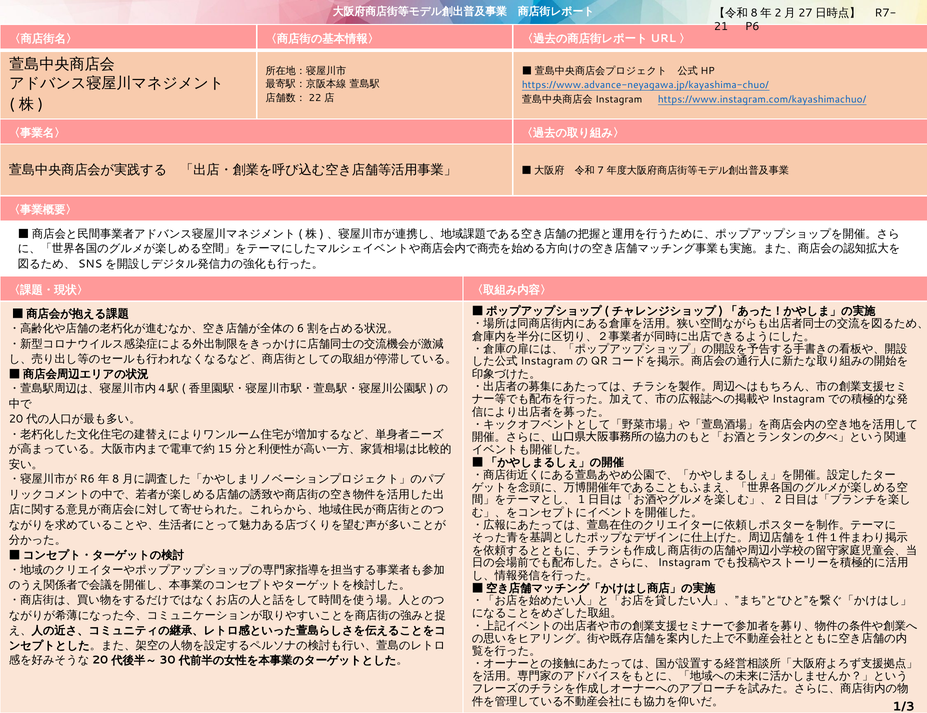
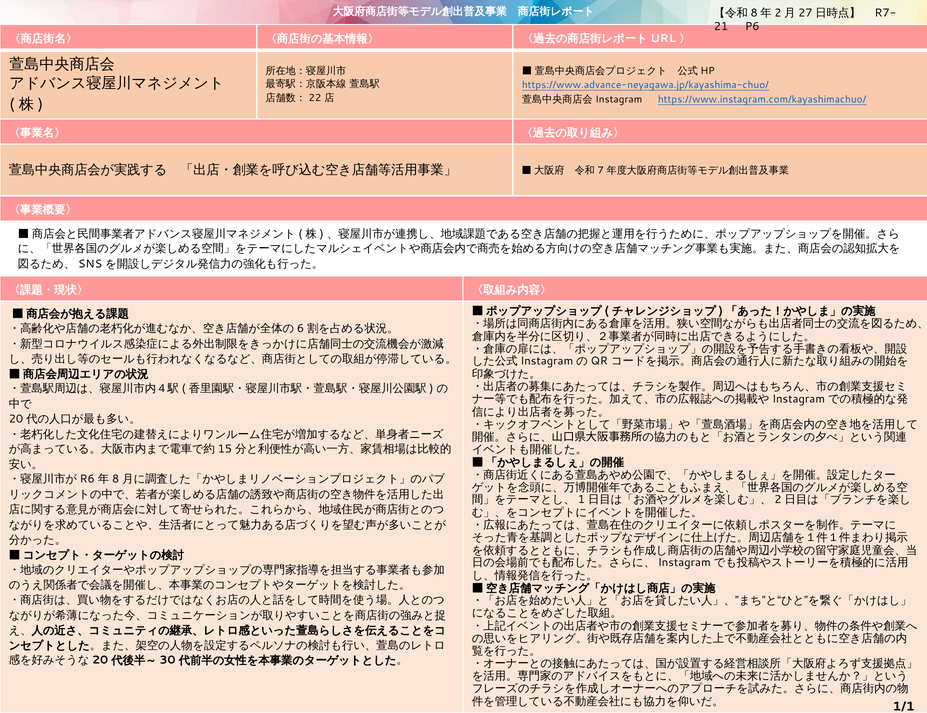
1/3: 1/3 -> 1/1 (904, 707)
